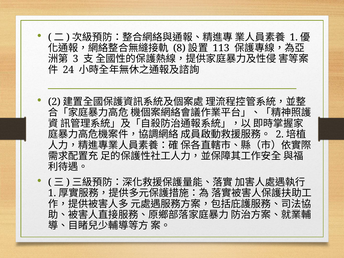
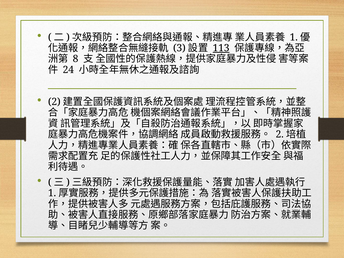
8: 8 -> 3 (179, 48)
113 underline: none -> present (221, 48)
3: 3 -> 8 (76, 59)
